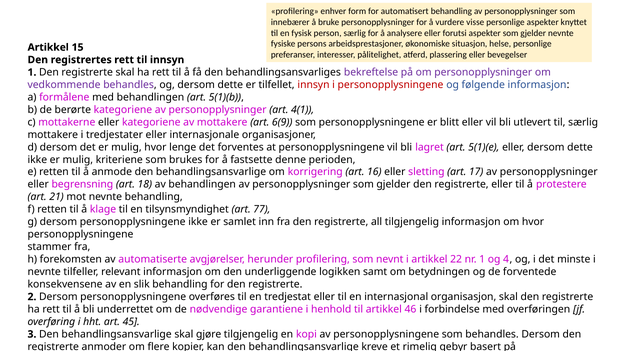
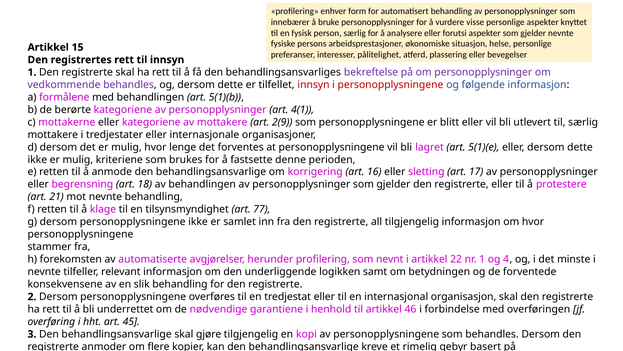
6(9: 6(9 -> 2(9 (282, 122)
